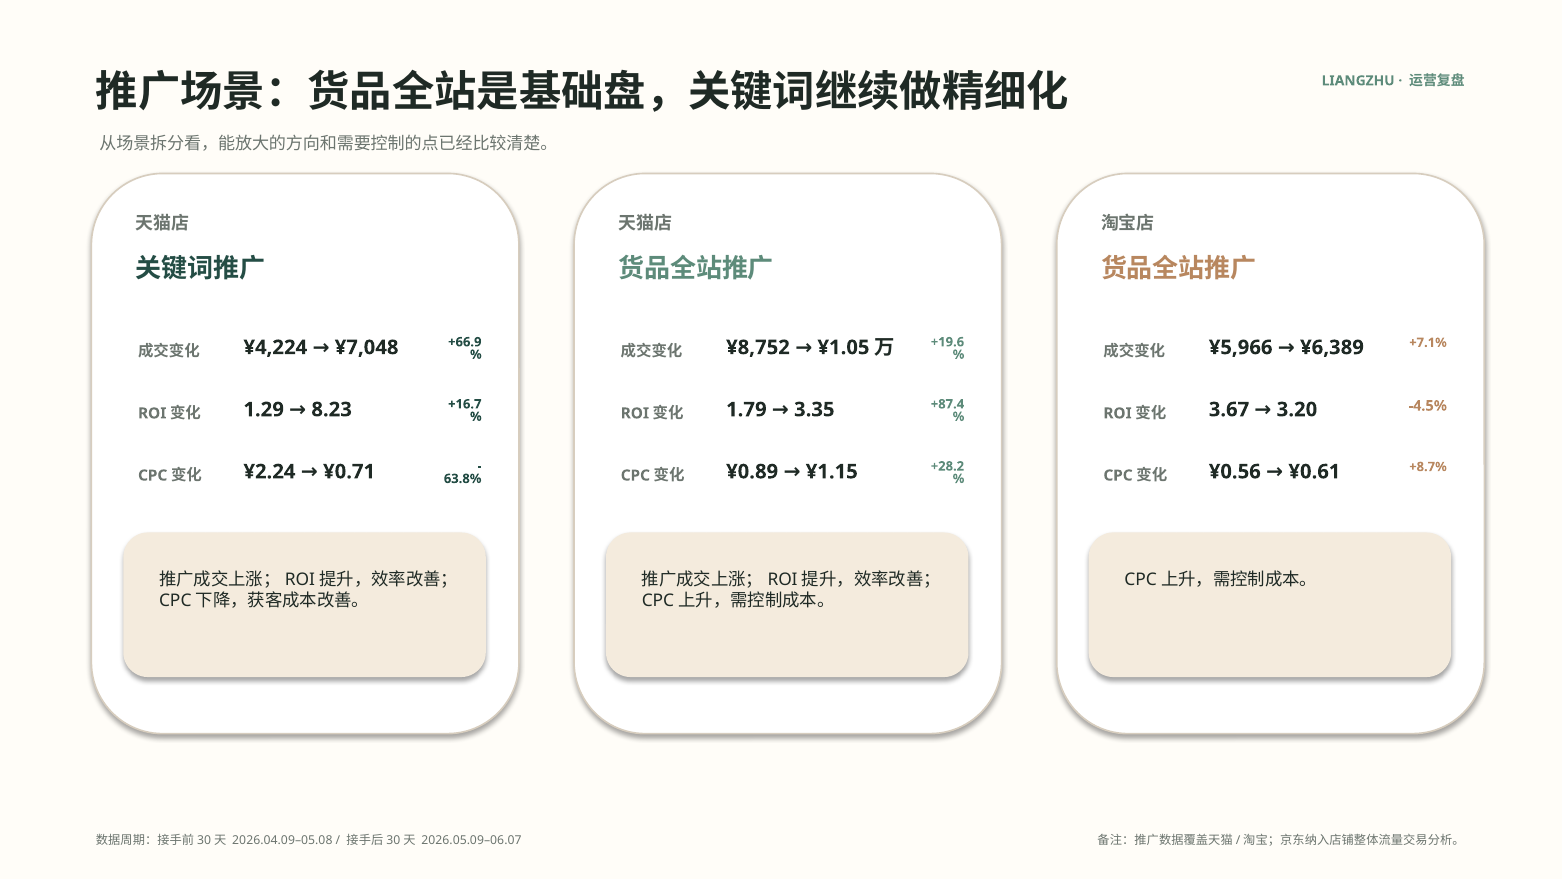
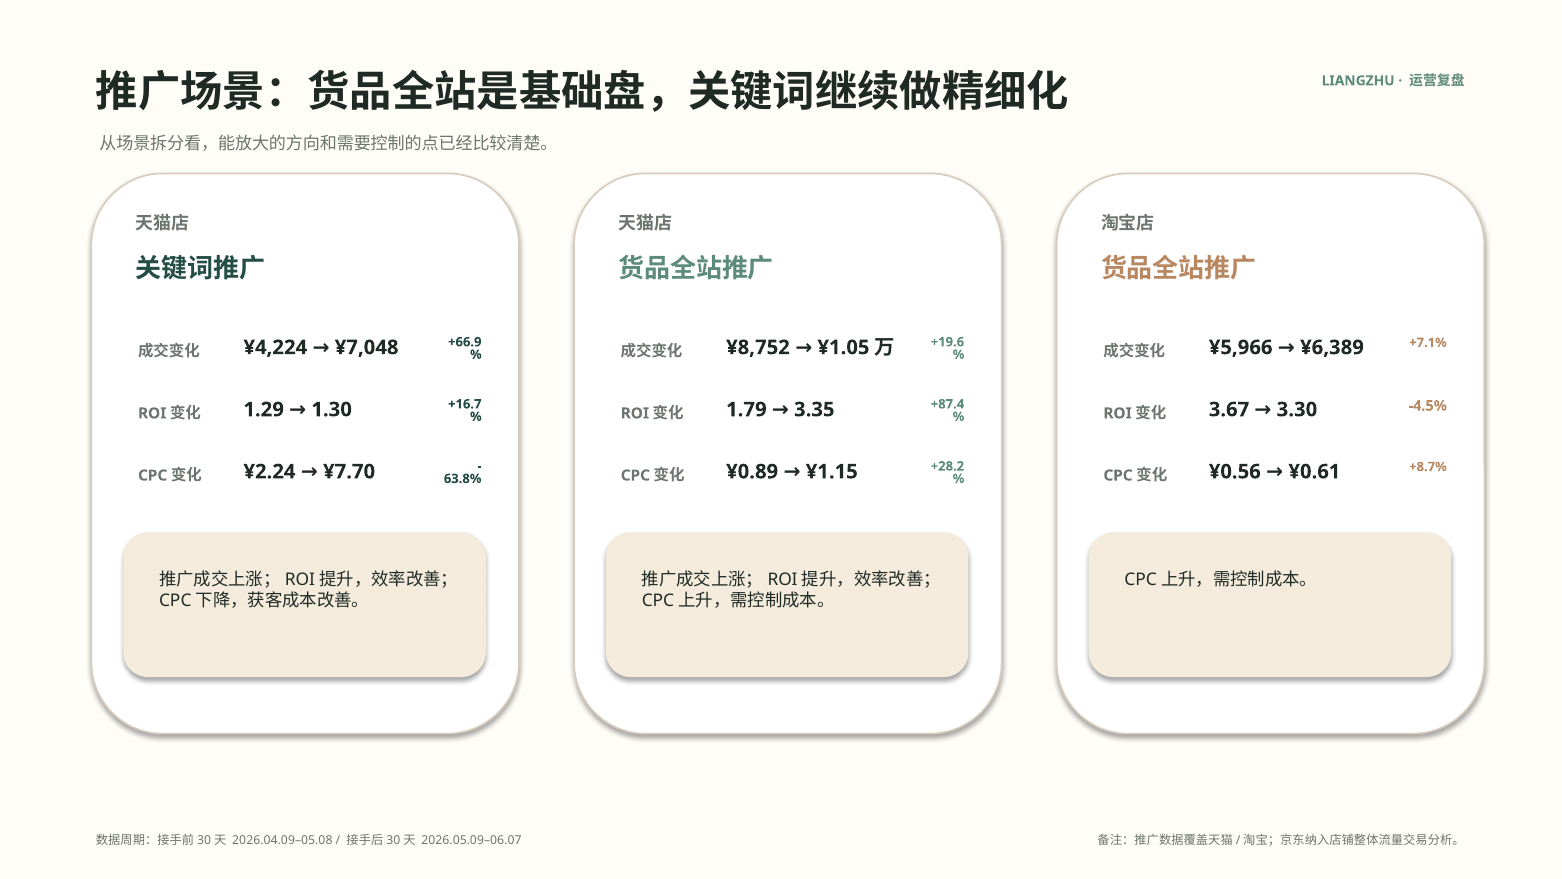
8.23: 8.23 -> 1.30 (332, 409)
3.20: 3.20 -> 3.30 (1297, 409)
¥0.71: ¥0.71 -> ¥7.70 (349, 471)
